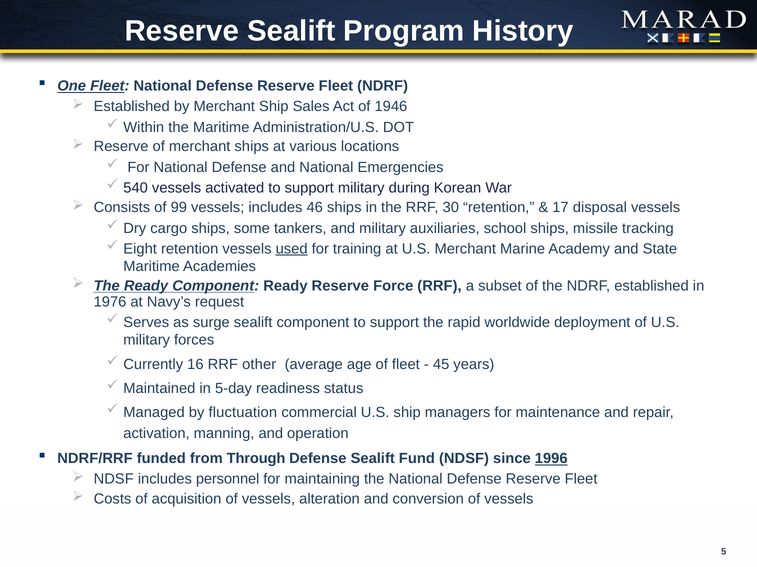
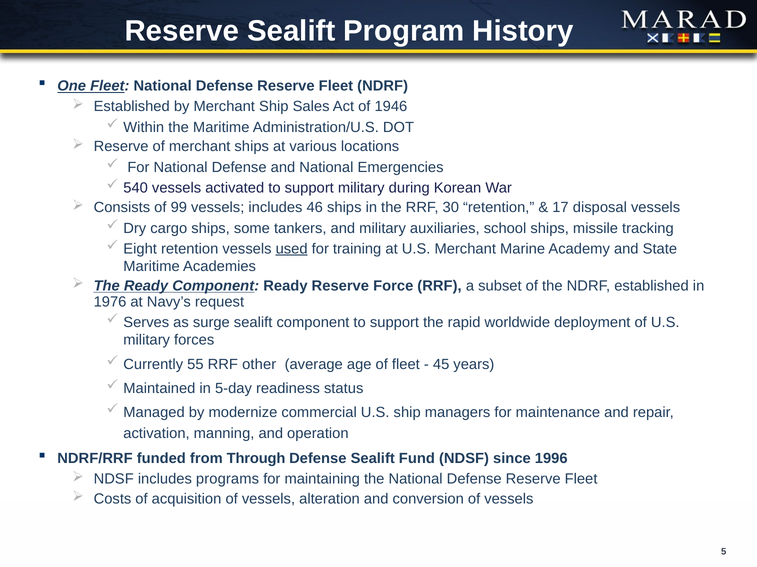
16: 16 -> 55 (195, 365)
fluctuation: fluctuation -> modernize (243, 413)
1996 underline: present -> none (551, 459)
personnel: personnel -> programs (228, 480)
